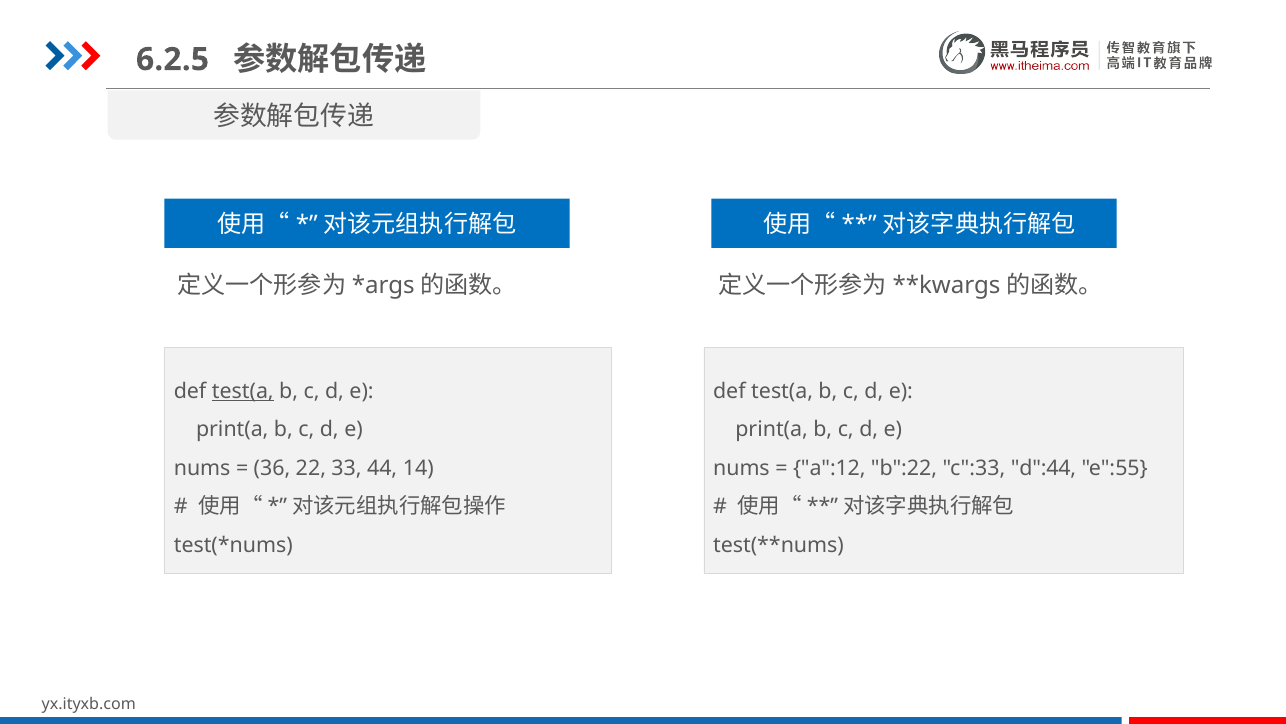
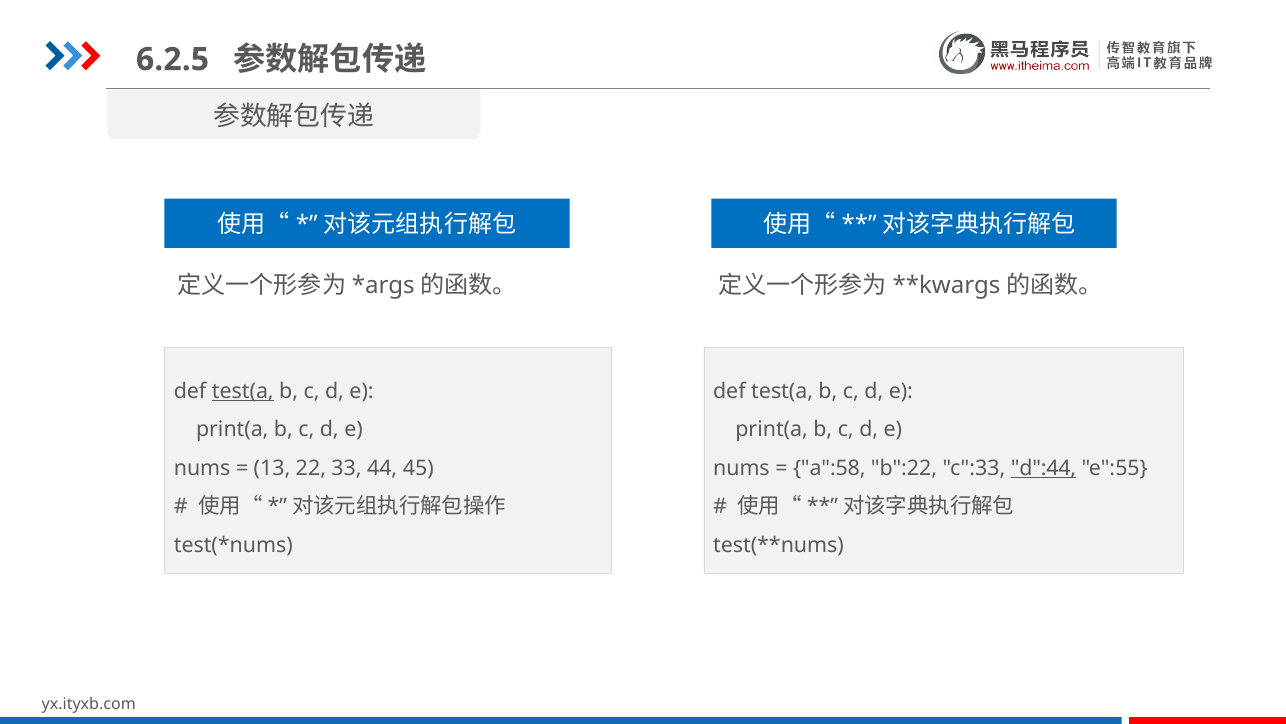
36: 36 -> 13 (272, 468)
14: 14 -> 45 (418, 468)
a":12: a":12 -> a":58 (829, 468)
d":44 underline: none -> present (1043, 468)
